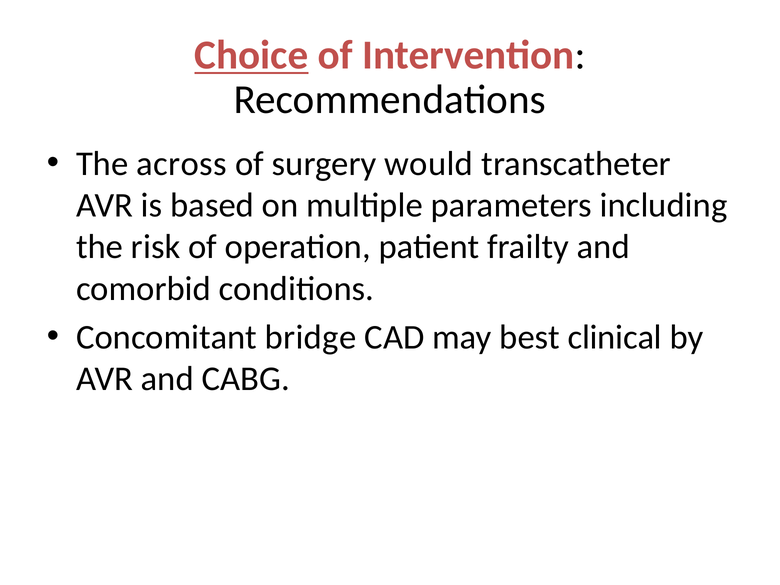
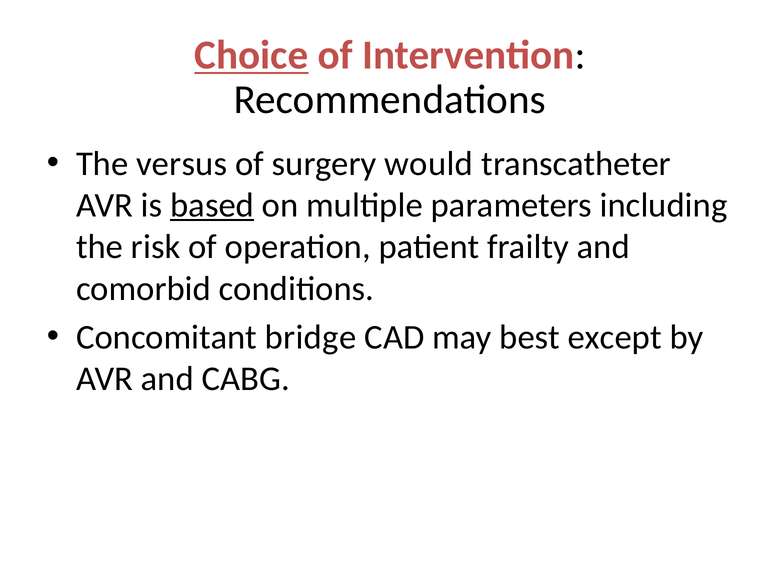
across: across -> versus (182, 164)
based underline: none -> present (212, 205)
clinical: clinical -> except (615, 337)
